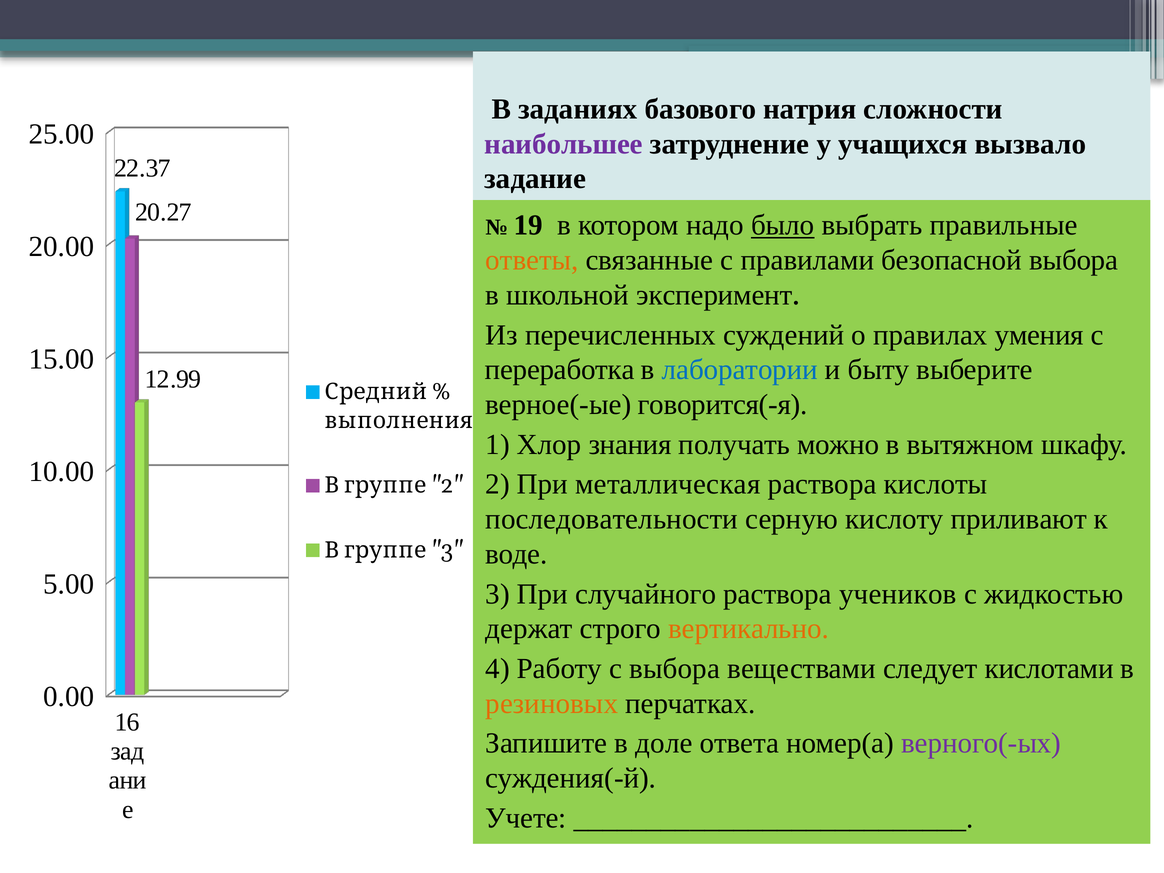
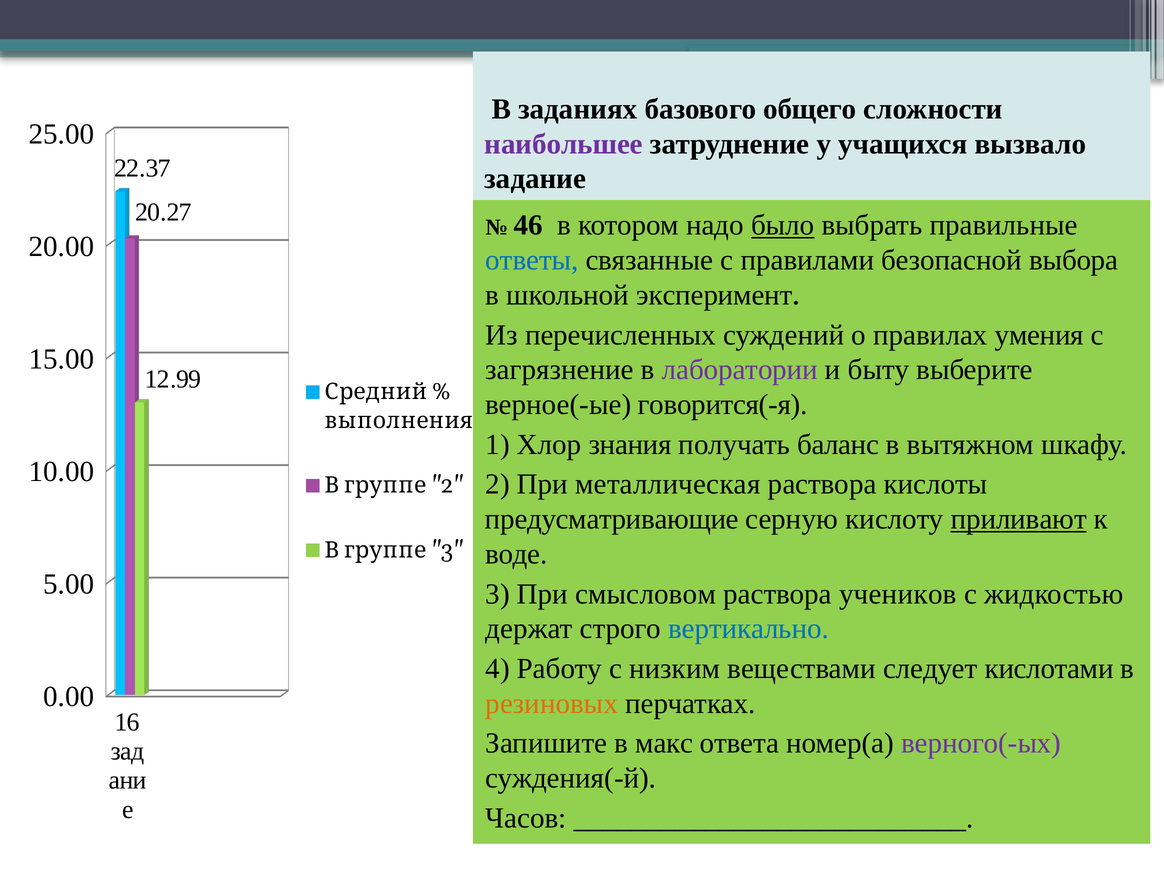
натрия: натрия -> общего (810, 109)
19: 19 -> 46 (528, 225)
ответы colour: orange -> blue (532, 260)
переработка: переработка -> загрязнение (560, 370)
лаборатории colour: blue -> purple (740, 370)
можно: можно -> баланс (838, 445)
последовательности: последовательности -> предусматривающие (612, 519)
приливают underline: none -> present (1019, 519)
случайного: случайного -> смысловом (646, 594)
вертикально colour: orange -> blue (748, 629)
с выбора: выбора -> низким (675, 669)
доле: доле -> макс (664, 743)
Учете: Учете -> Часов (526, 818)
